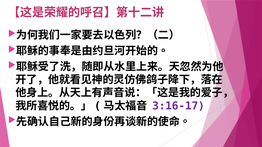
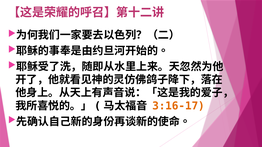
3:16-17 colour: purple -> orange (179, 106)
